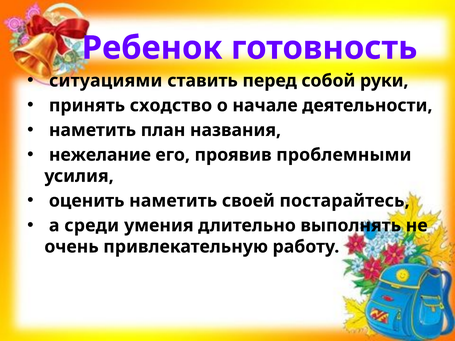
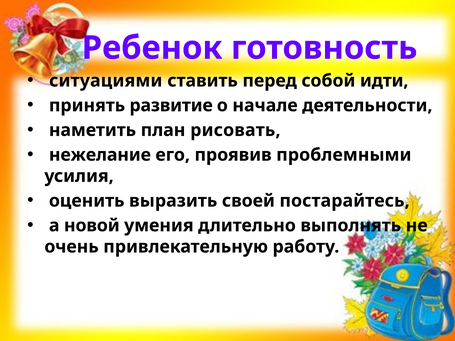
руки: руки -> идти (384, 81)
сходство: сходство -> развитие (171, 106)
названия: названия -> рисовать (235, 130)
оценить наметить: наметить -> выразить (173, 201)
среди: среди -> новой (92, 226)
